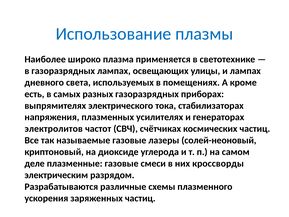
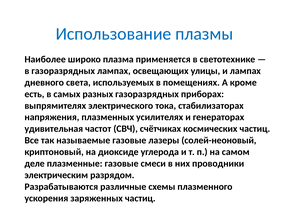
электролитов: электролитов -> удивительная (54, 129)
кроссворды: кроссворды -> проводники (218, 163)
